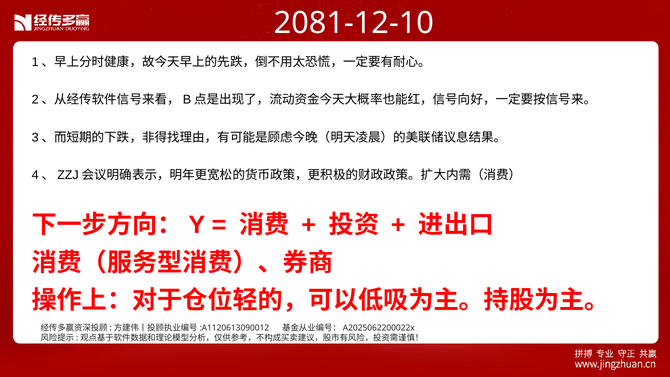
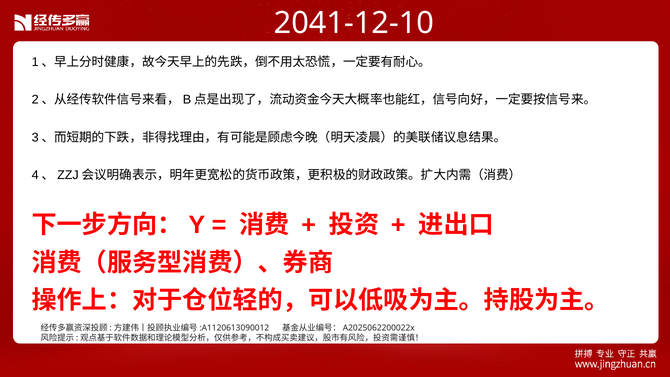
2081-12-10: 2081-12-10 -> 2041-12-10 (354, 23)
